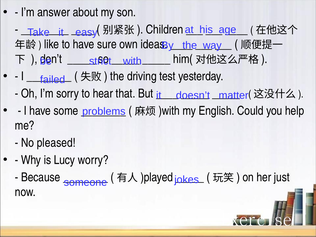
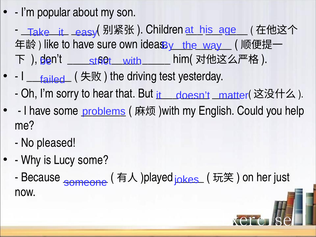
answer: answer -> popular (54, 12)
Lucy worry: worry -> some (93, 160)
